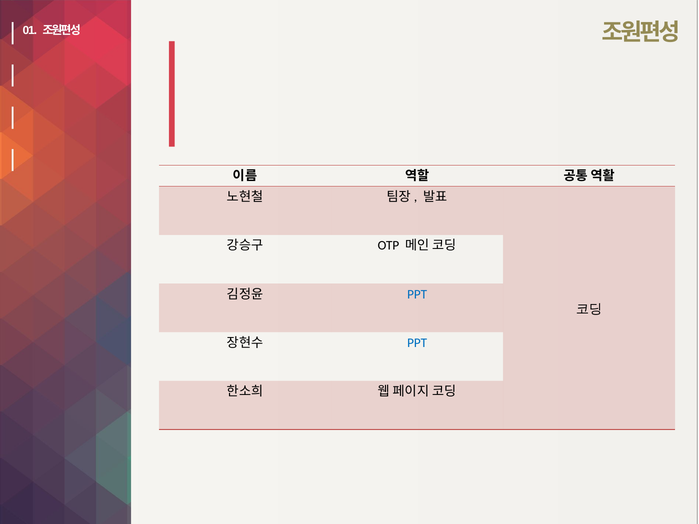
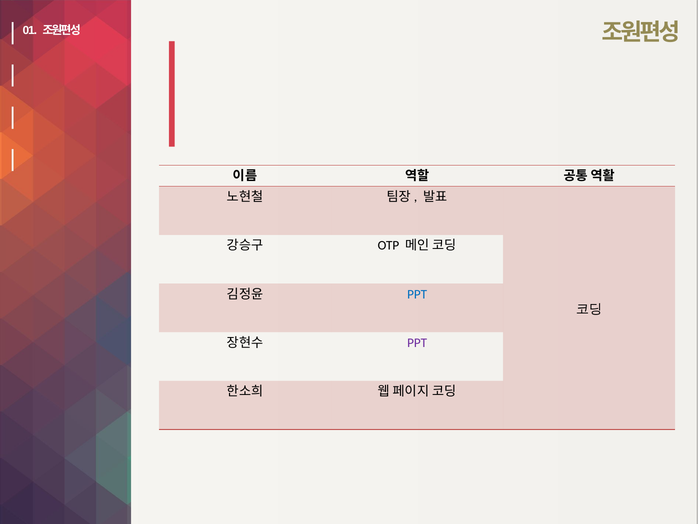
PPT colour: blue -> purple (417, 343)
